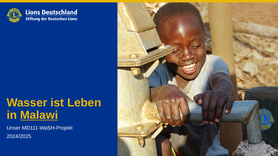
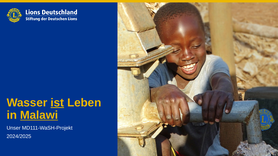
ist underline: none -> present (57, 103)
